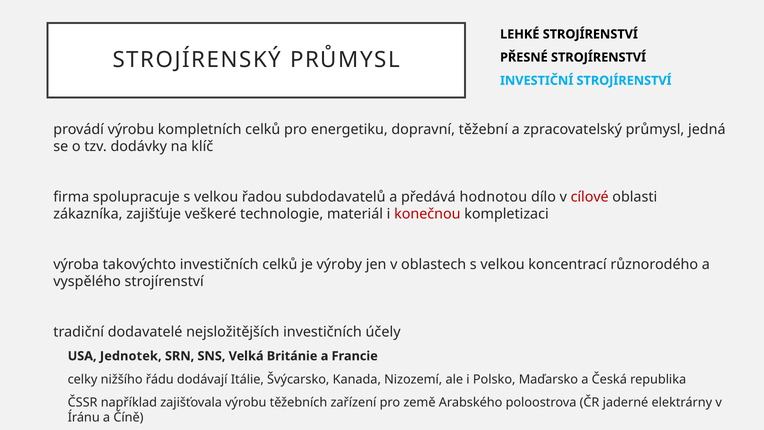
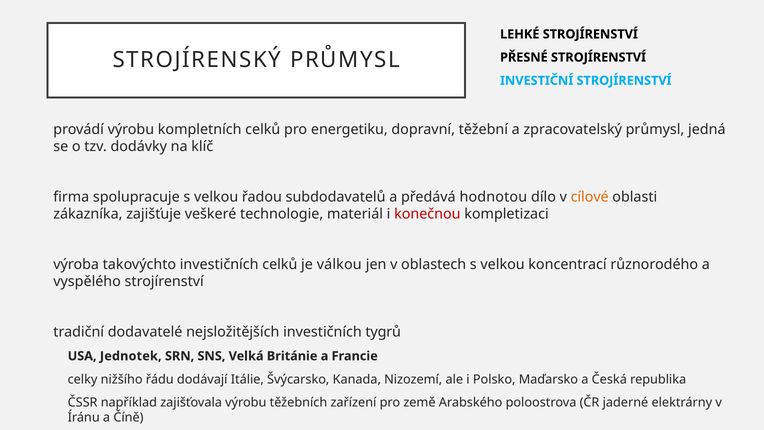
cílové colour: red -> orange (590, 197)
výroby: výroby -> válkou (339, 264)
účely: účely -> tygrů (383, 332)
